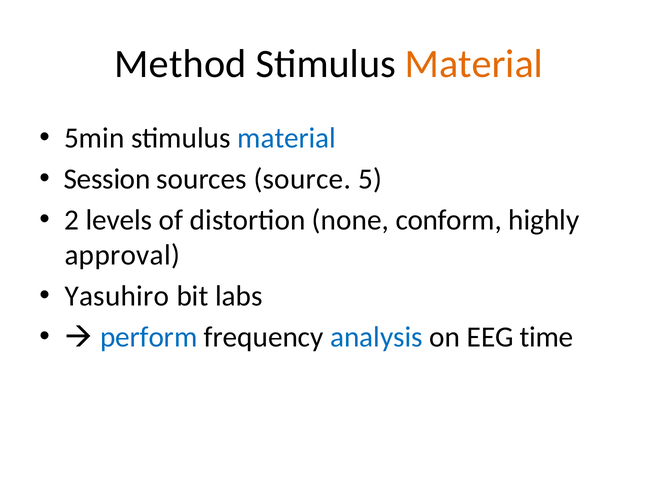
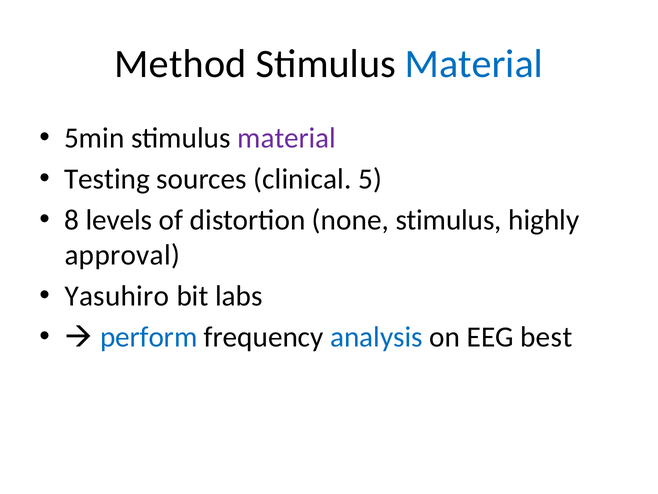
Material colour: orange -> blue (474, 64)
material colour: blue -> purple (287, 138)
Session: Session -> Testing (107, 179)
source: source -> clinical (302, 179)
2: 2 -> 8 (72, 220)
none conform: conform -> stimulus (449, 220)
time: time -> best (546, 337)
